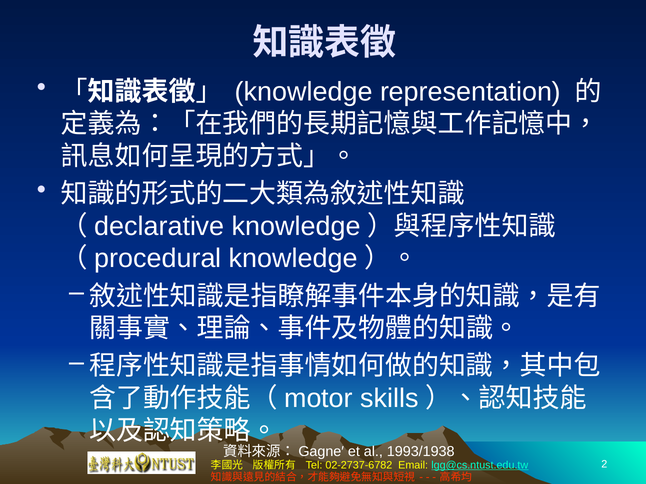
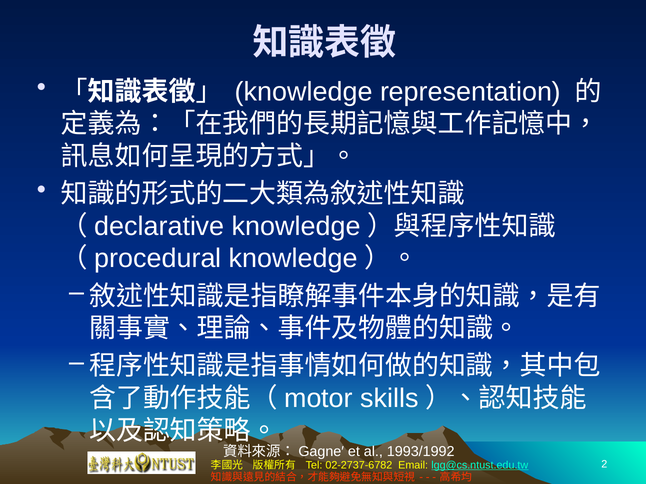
1993/1938: 1993/1938 -> 1993/1992 (421, 452)
